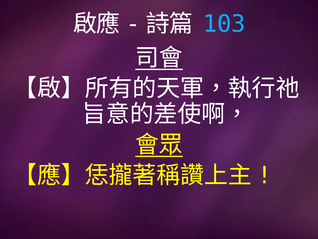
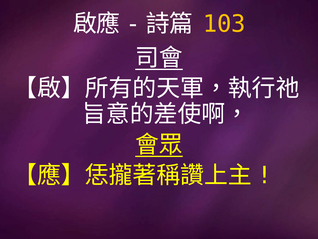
103 colour: light blue -> yellow (224, 24)
